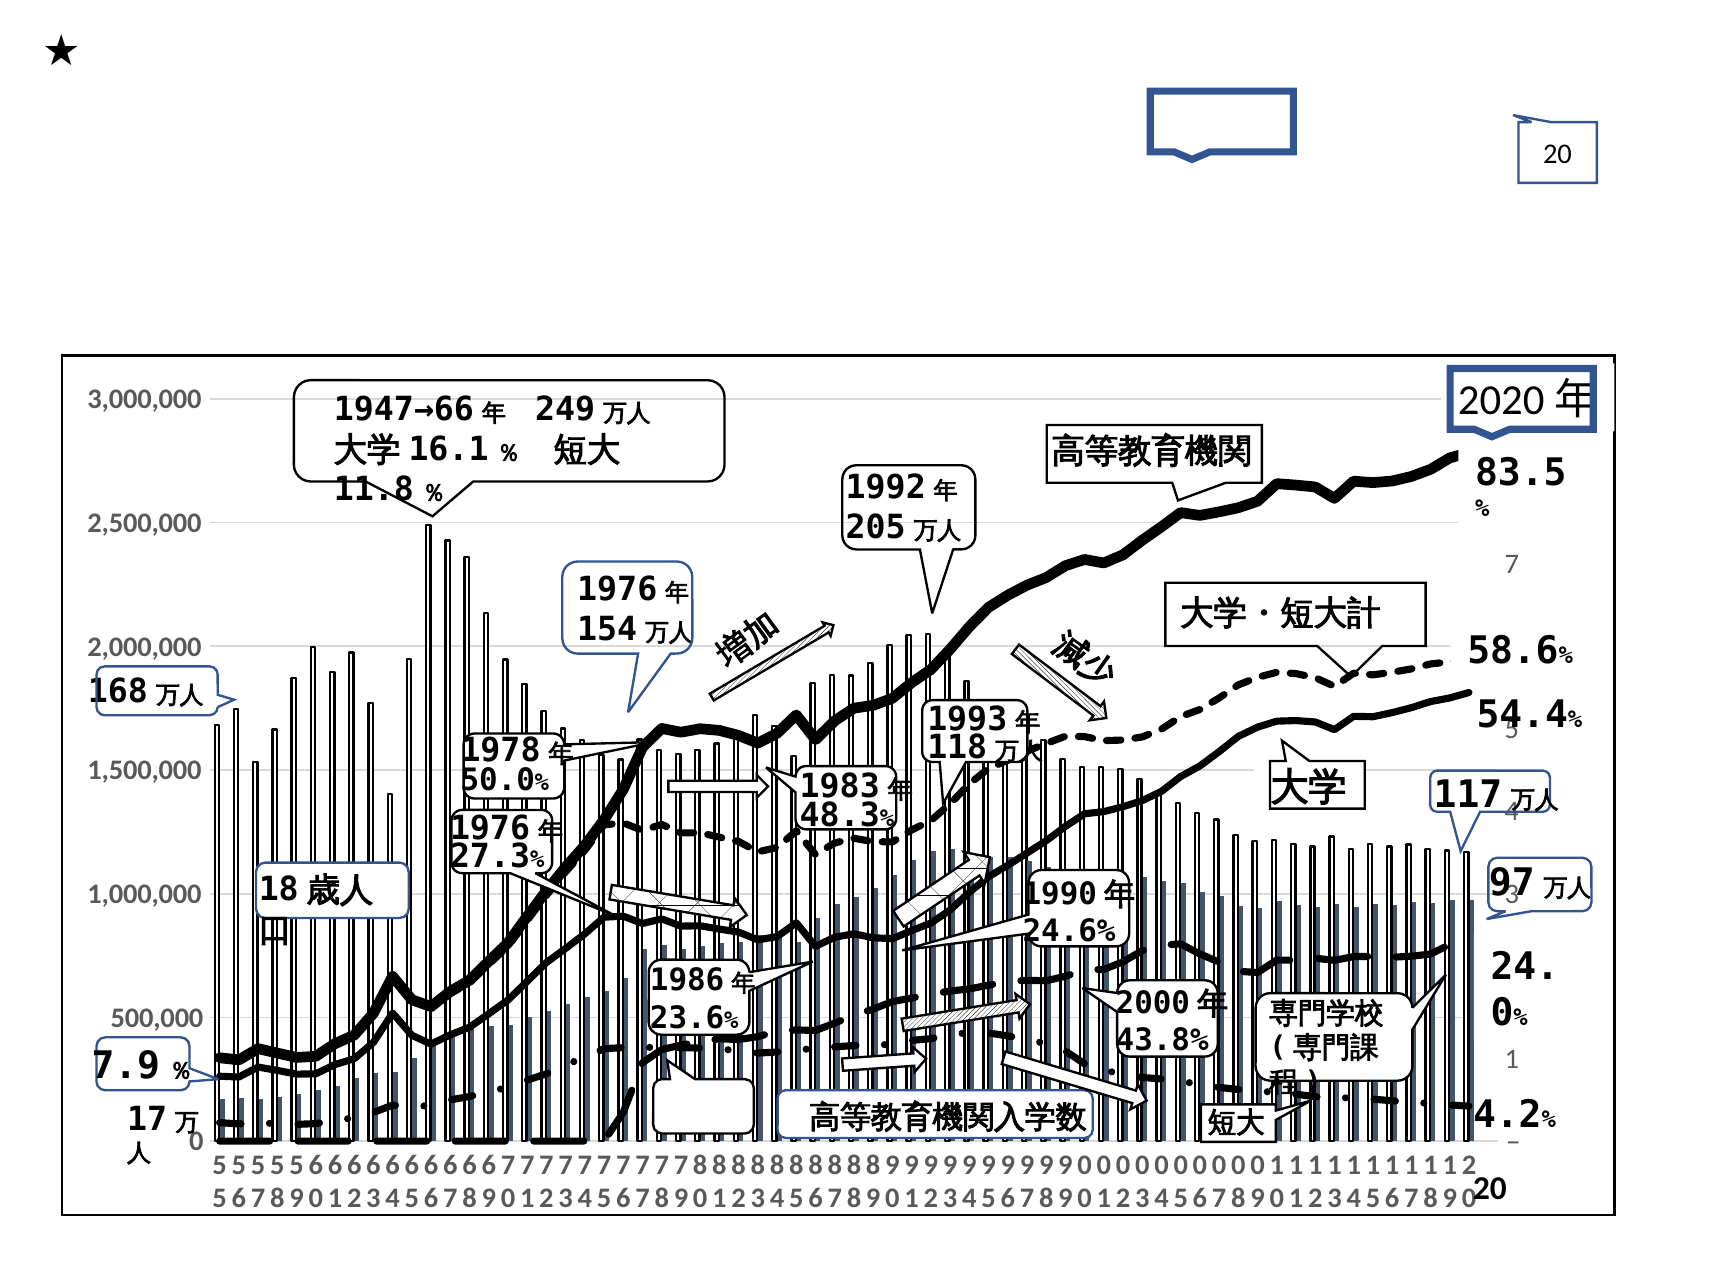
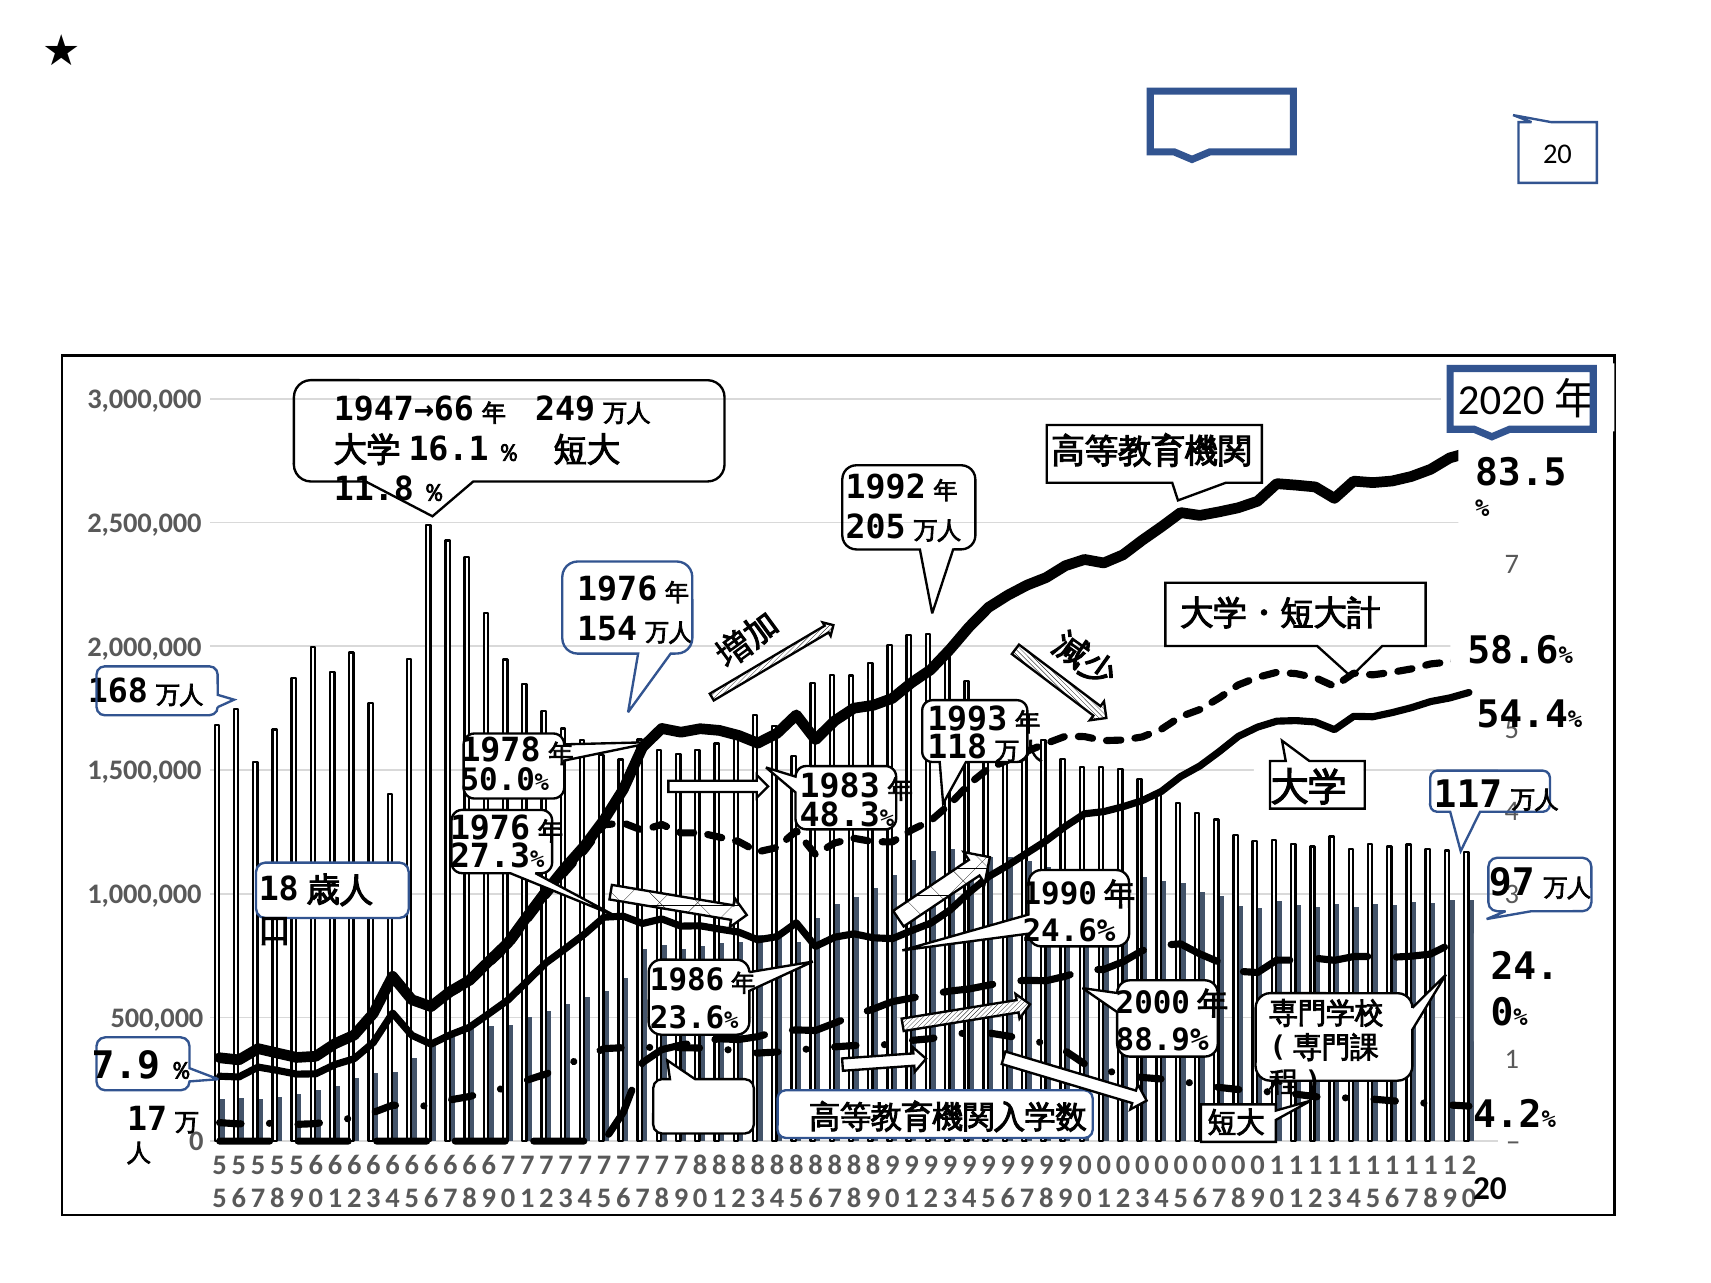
43.8%: 43.8% -> 88.9% (1162, 1041)
